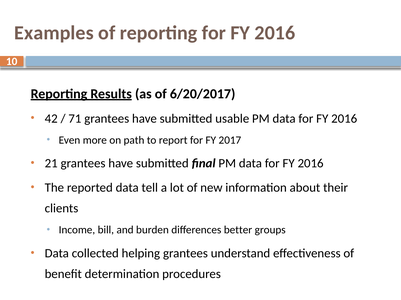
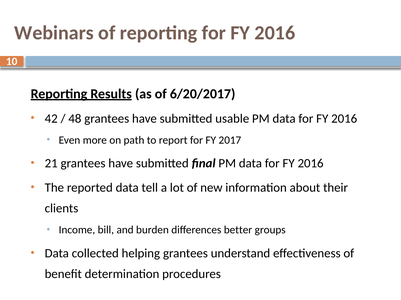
Examples: Examples -> Webinars (54, 33)
71: 71 -> 48 (75, 119)
